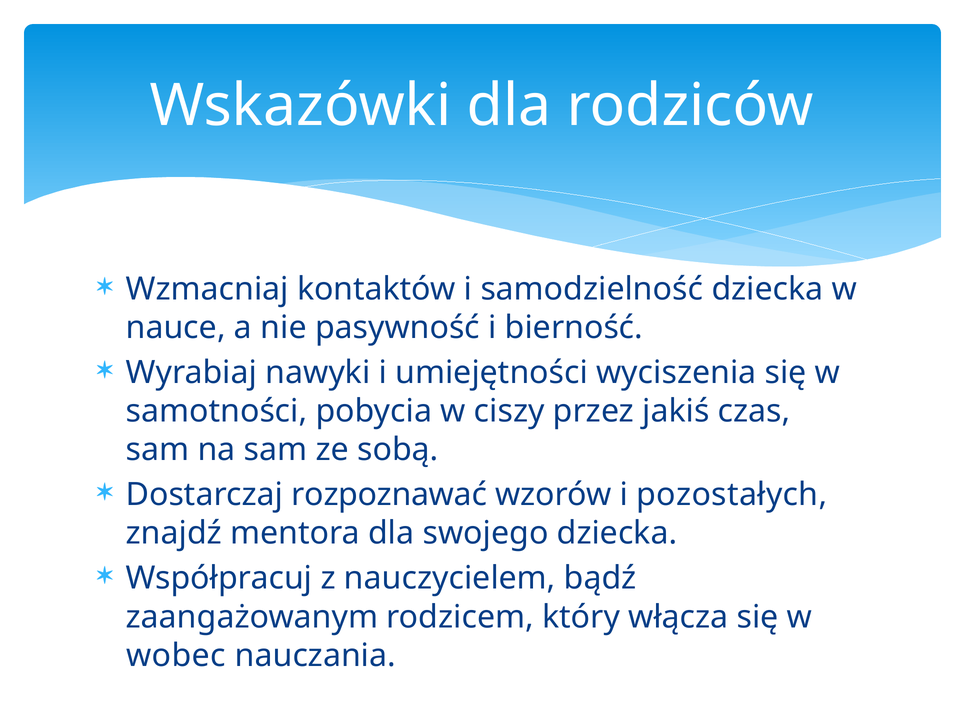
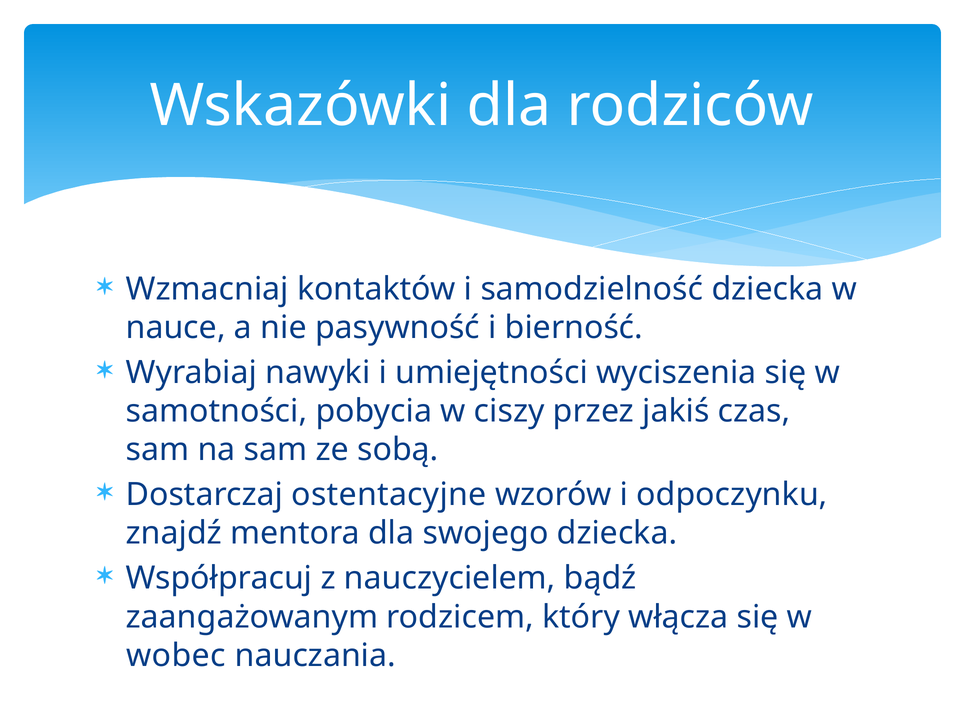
rozpoznawać: rozpoznawać -> ostentacyjne (389, 495)
pozostałych: pozostałych -> odpoczynku (732, 495)
